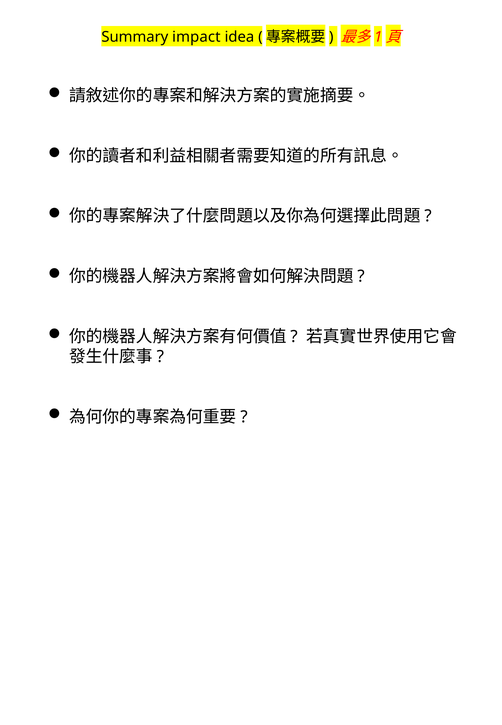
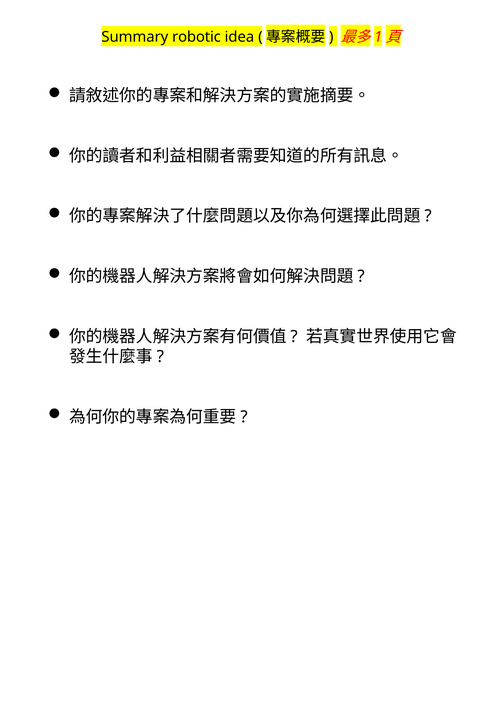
impact: impact -> robotic (196, 37)
